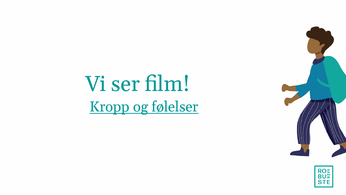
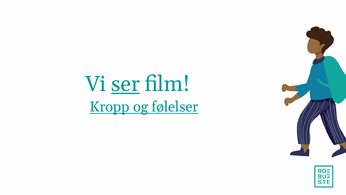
ser underline: none -> present (126, 84)
